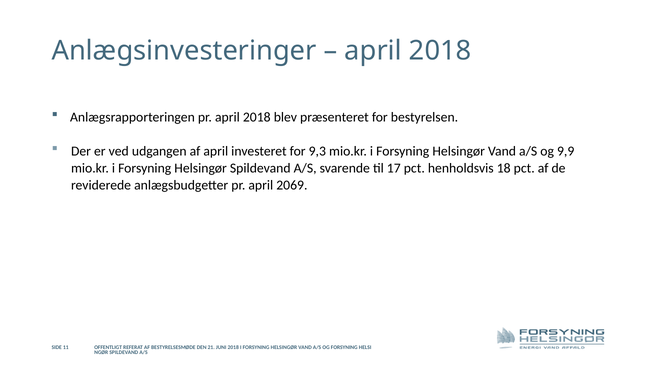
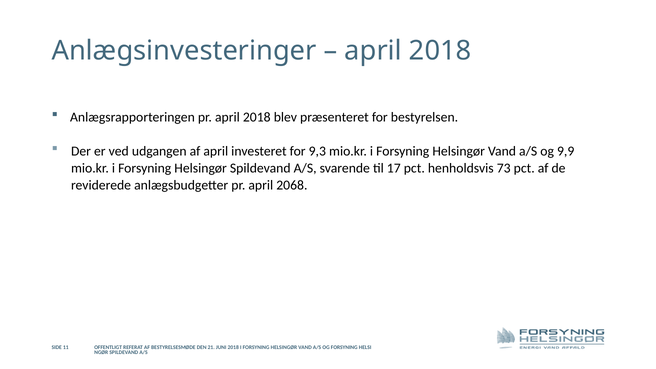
18: 18 -> 73 (504, 168)
2069: 2069 -> 2068 (292, 185)
